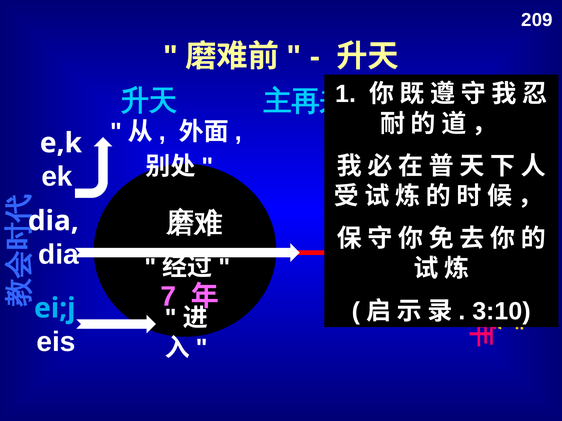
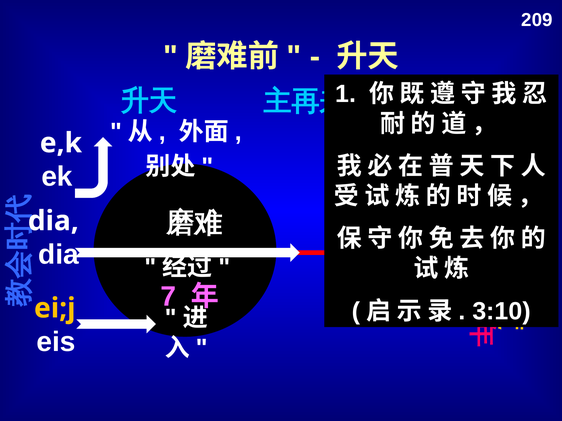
ei;j colour: light blue -> yellow (55, 309)
